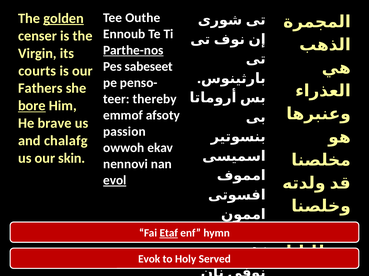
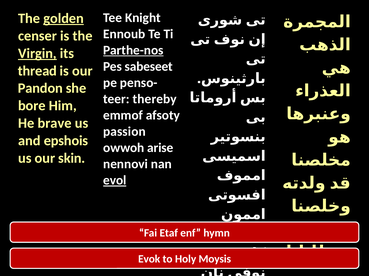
Outhe: Outhe -> Knight (143, 18)
Virgin underline: none -> present (37, 53)
courts: courts -> thread (37, 71)
Fathers: Fathers -> Pandon (40, 89)
bore underline: present -> none (32, 106)
chalafg: chalafg -> epshois (66, 141)
ekav: ekav -> arise (160, 148)
Etaf underline: present -> none (169, 234)
Served: Served -> Moysis (215, 260)
